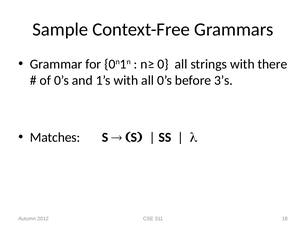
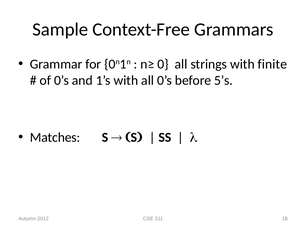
there: there -> finite (272, 64)
3’s: 3’s -> 5’s (223, 81)
